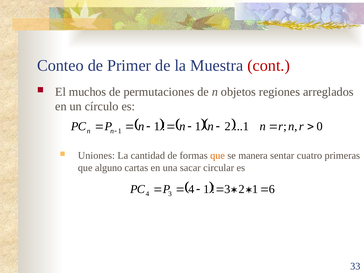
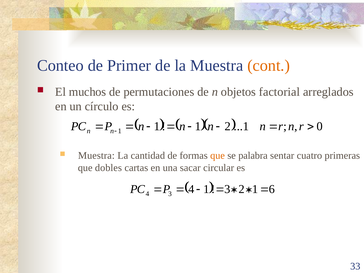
cont colour: red -> orange (269, 65)
regiones: regiones -> factorial (279, 92)
Uniones: Uniones -> Muestra (96, 156)
manera: manera -> palabra (253, 156)
alguno: alguno -> dobles (108, 168)
